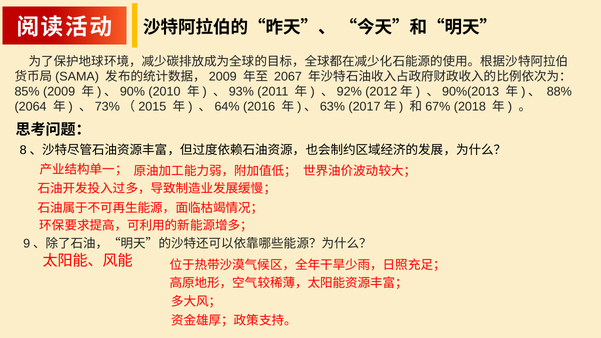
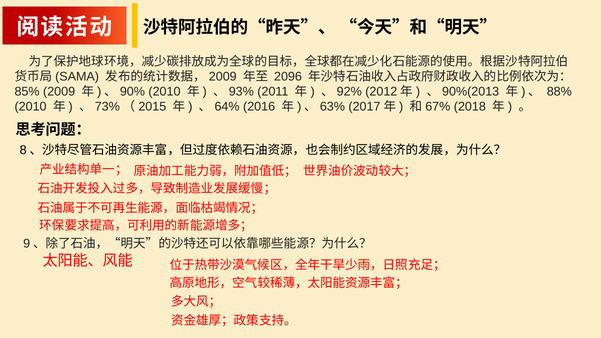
2067: 2067 -> 2096 (288, 77)
2064: 2064 -> 2010 (31, 107)
